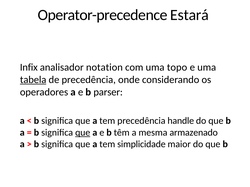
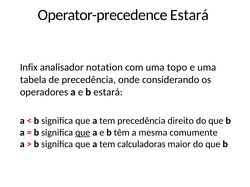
tabela underline: present -> none (33, 80)
b parser: parser -> estará (108, 92)
handle: handle -> direito (181, 121)
armazenado: armazenado -> comumente (194, 133)
simplicidade: simplicidade -> calculadoras (141, 144)
